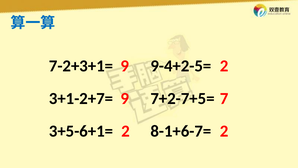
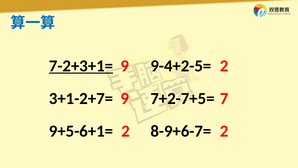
7-2+3+1= underline: none -> present (81, 66)
3+5-6+1=: 3+5-6+1= -> 9+5-6+1= (81, 131)
8-1+6-7=: 8-1+6-7= -> 8-9+6-7= (181, 131)
